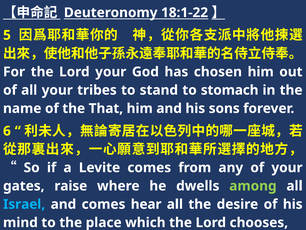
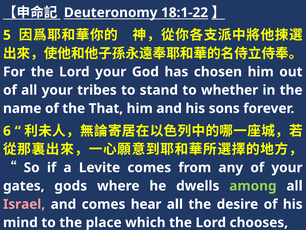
stomach: stomach -> whether (230, 90)
raise: raise -> gods (71, 186)
Israel colour: light blue -> pink (24, 204)
